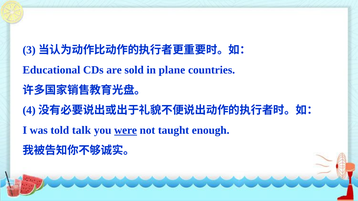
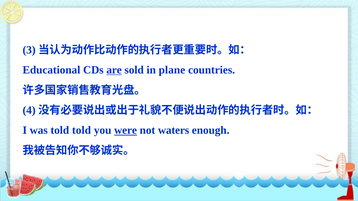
are underline: none -> present (114, 70)
told talk: talk -> told (81, 131)
taught: taught -> waters (174, 131)
